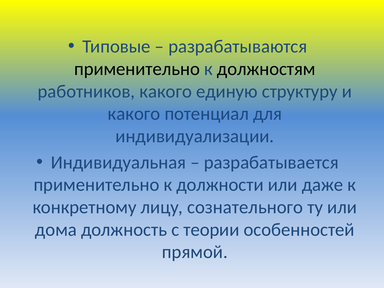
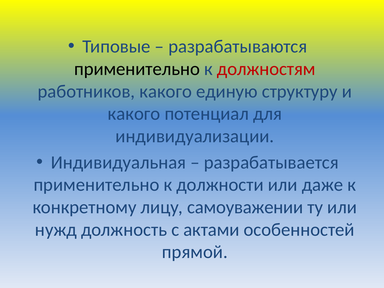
должностям colour: black -> red (266, 69)
сознательного: сознательного -> самоуважении (245, 207)
дома: дома -> нужд (56, 230)
теории: теории -> актами (211, 230)
